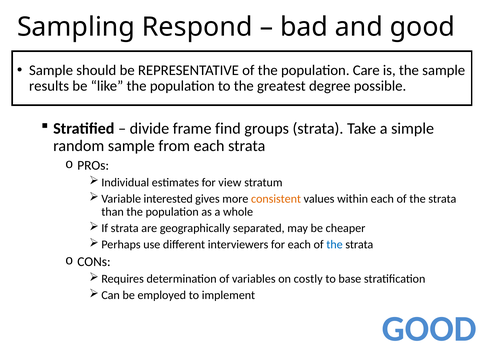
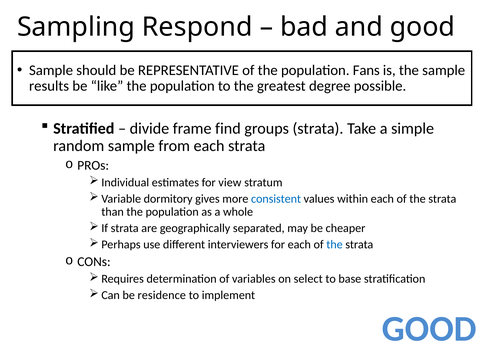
Care: Care -> Fans (366, 70)
interested: interested -> dormitory (168, 199)
consistent colour: orange -> blue (276, 199)
costly: costly -> select (308, 278)
employed: employed -> residence (162, 295)
